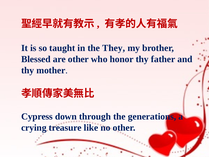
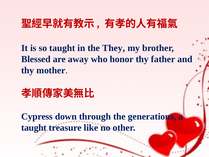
are other: other -> away (78, 59)
crying: crying -> taught (34, 127)
